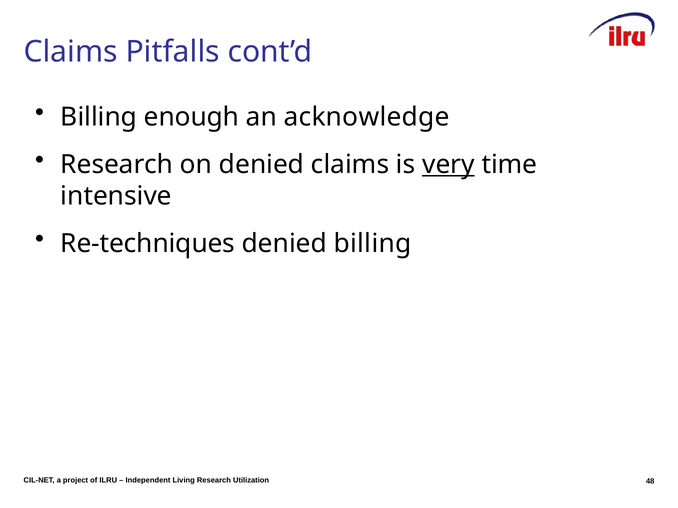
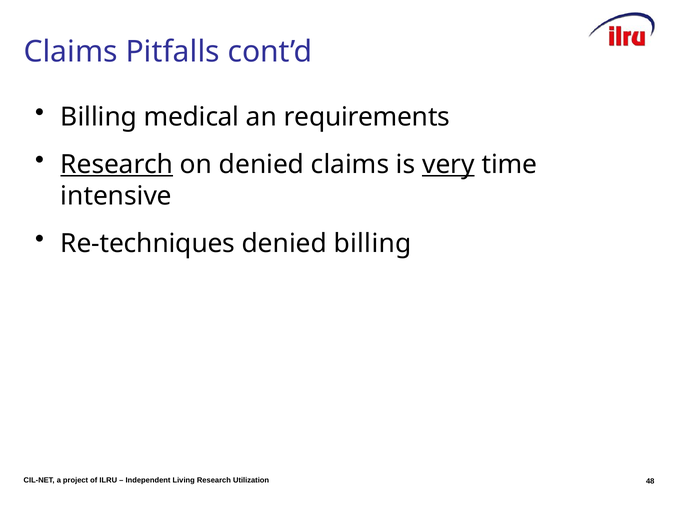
enough: enough -> medical (192, 117)
acknowledge: acknowledge -> requirements (367, 117)
Research underline: none -> present (117, 165)
